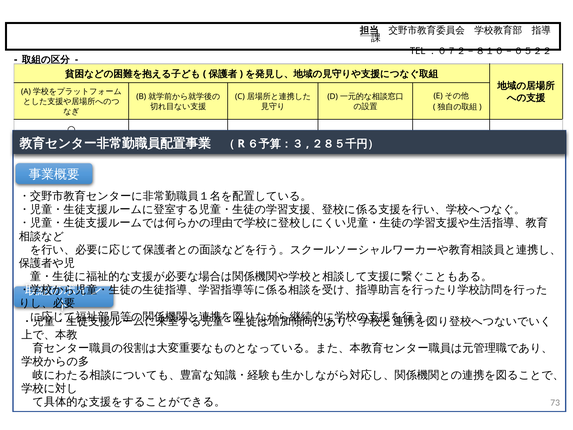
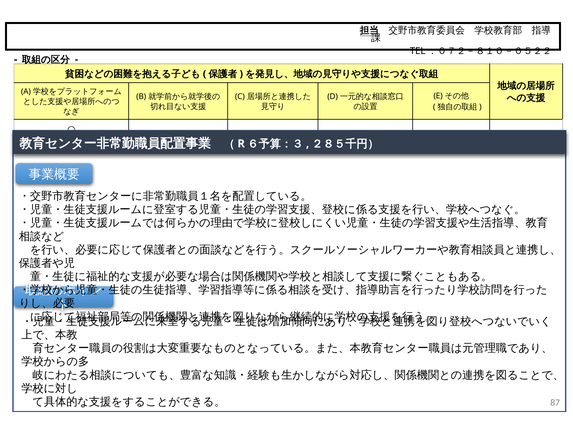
73: 73 -> 87 (555, 402)
